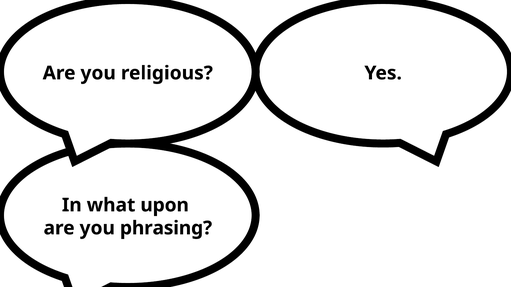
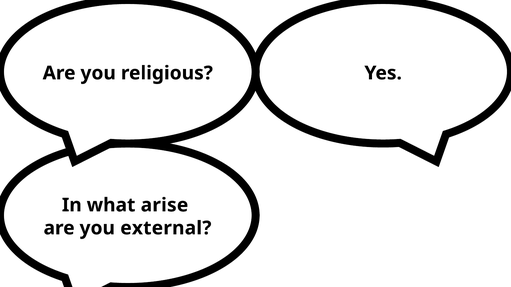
what upon: upon -> arise (164, 205)
you phrasing: phrasing -> external (166, 228)
